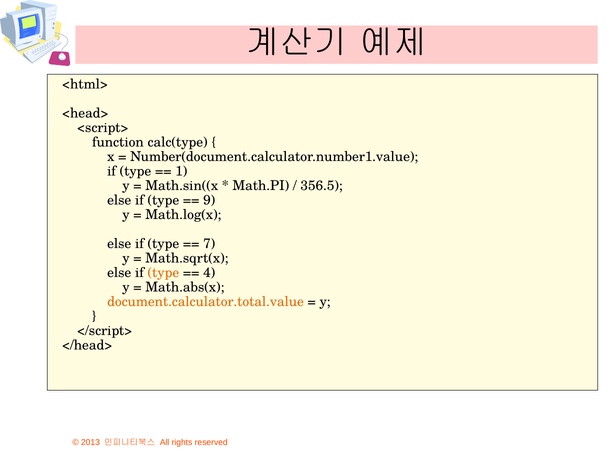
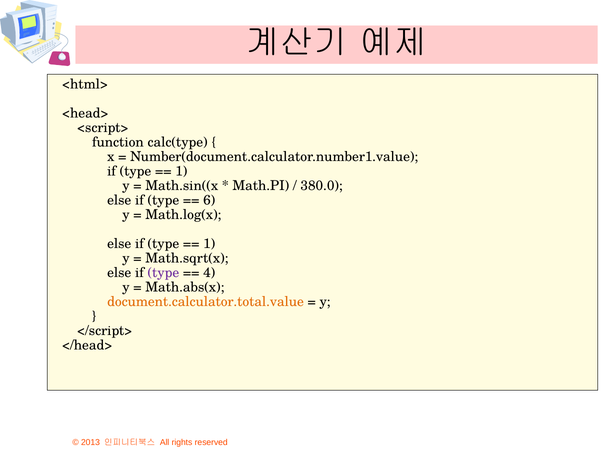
356.5: 356.5 -> 380.0 (322, 186)
9: 9 -> 6 (209, 200)
7: 7 -> 1 (209, 244)
type colour: orange -> purple (163, 273)
